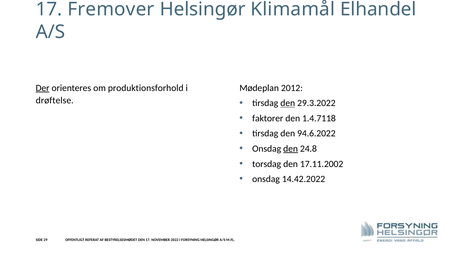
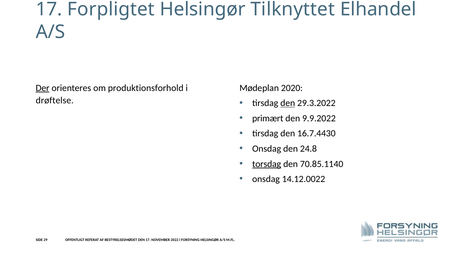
Fremover: Fremover -> Forpligtet (111, 9)
Klimamål: Klimamål -> Tilknyttet (293, 9)
2012: 2012 -> 2020 (292, 88)
faktorer: faktorer -> primært (268, 118)
1.4.7118: 1.4.7118 -> 9.9.2022 (319, 118)
94.6.2022: 94.6.2022 -> 16.7.4430 (316, 134)
den underline: present -> none (291, 149)
torsdag underline: none -> present (267, 164)
17.11.2002: 17.11.2002 -> 70.85.1140 (322, 164)
14.42.2022: 14.42.2022 -> 14.12.0022 (304, 179)
